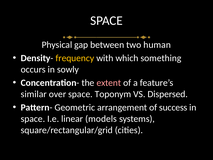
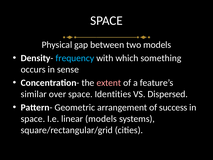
two human: human -> models (157, 45)
frequency colour: yellow -> light blue (75, 58)
sowly: sowly -> sense (68, 69)
Toponym: Toponym -> Identities (113, 94)
